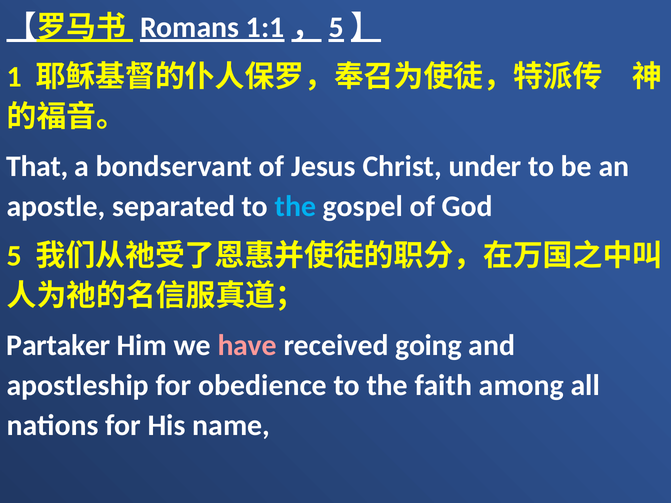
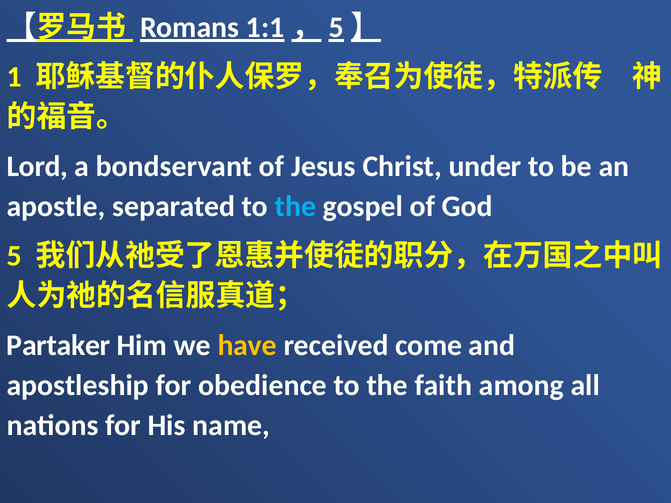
That: That -> Lord (37, 166)
have colour: pink -> yellow (247, 345)
going: going -> come (429, 345)
